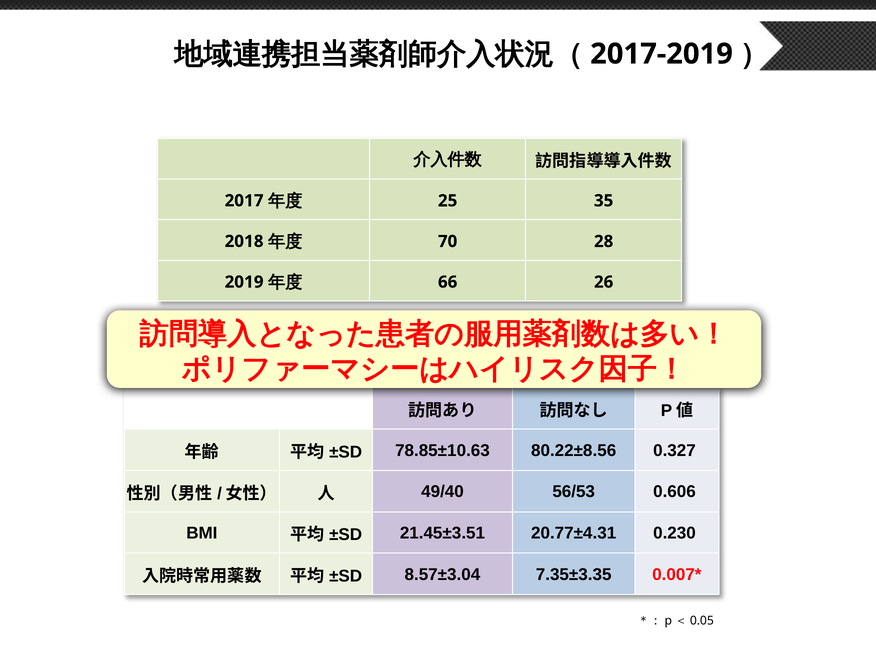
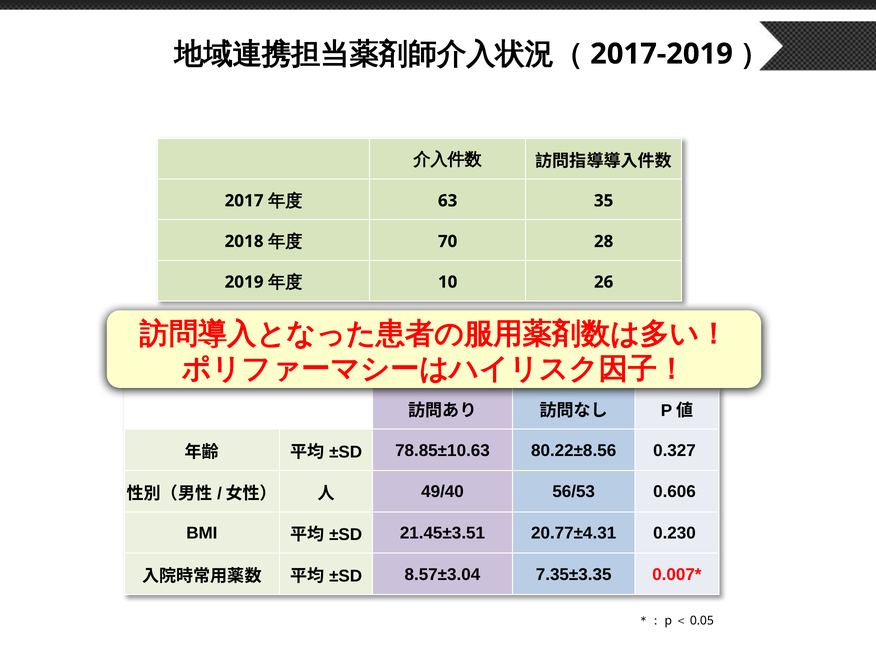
25: 25 -> 63 (448, 201)
66: 66 -> 10 (448, 282)
